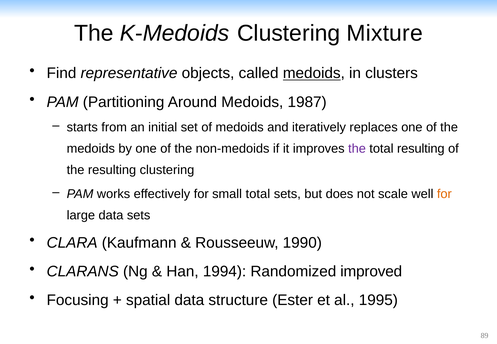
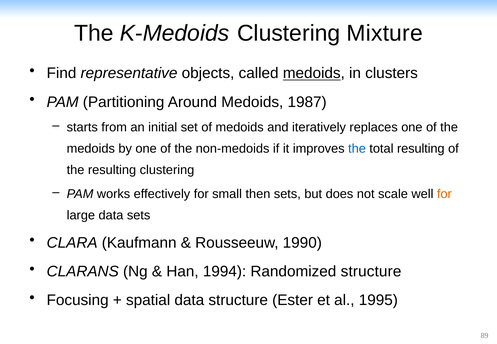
the colour: purple -> blue (357, 149)
small total: total -> then (258, 194)
Randomized improved: improved -> structure (371, 272)
